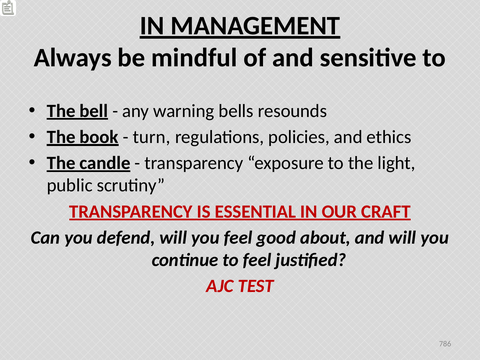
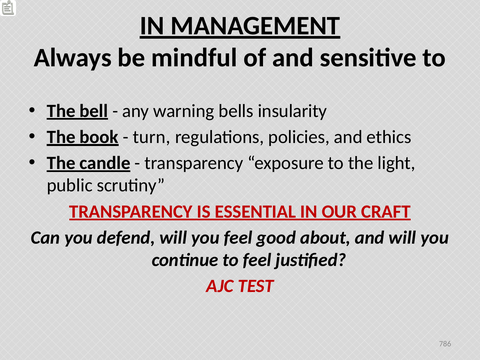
resounds: resounds -> insularity (292, 111)
